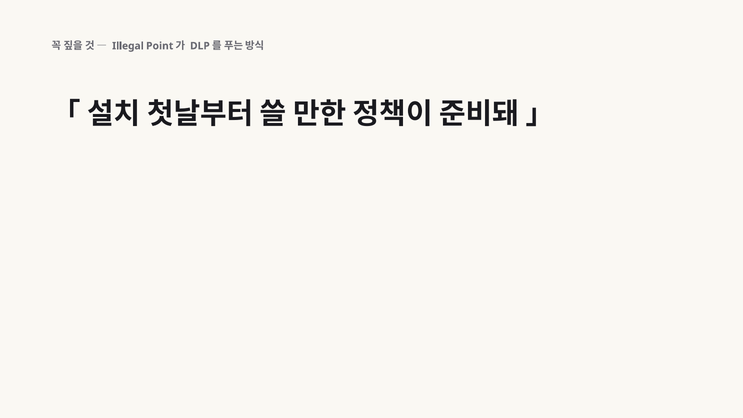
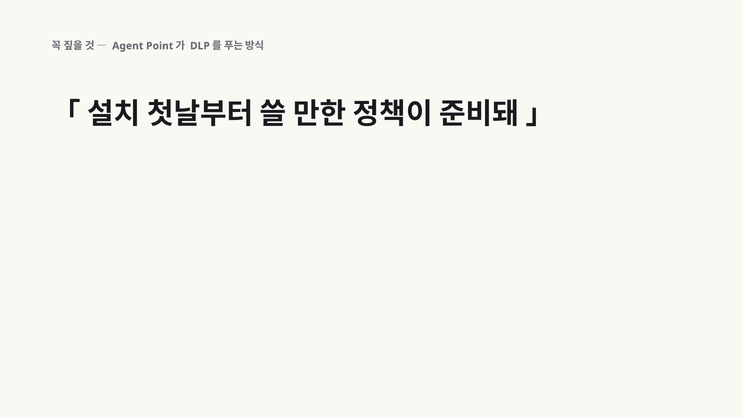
Illegal: Illegal -> Agent (128, 46)
